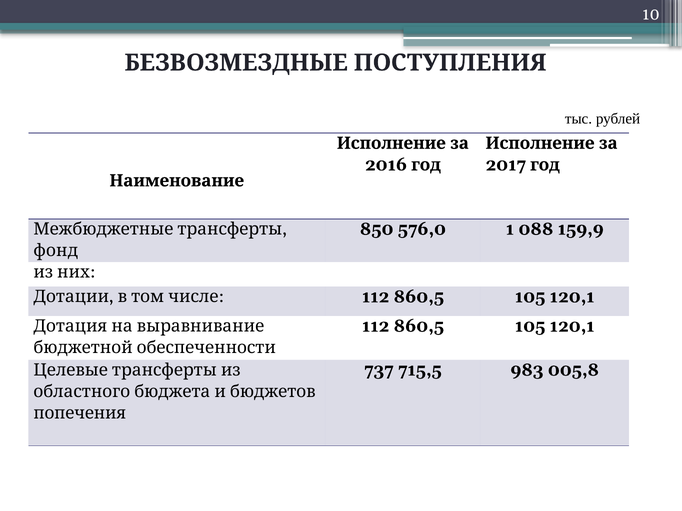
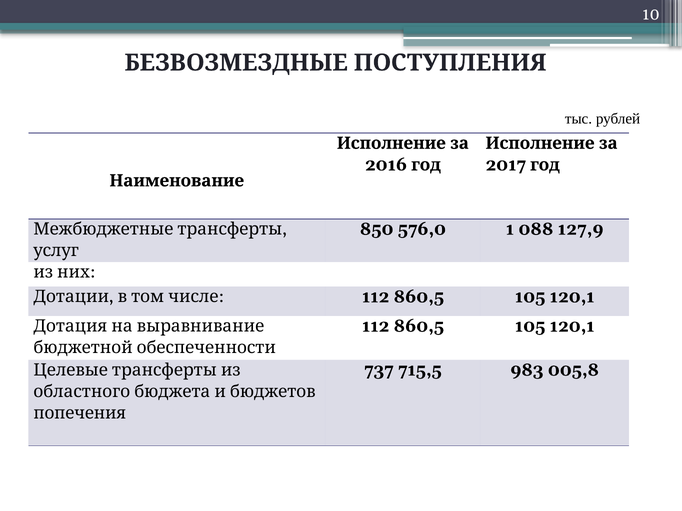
159,9: 159,9 -> 127,9 (581, 229)
фонд: фонд -> услуг (56, 251)
